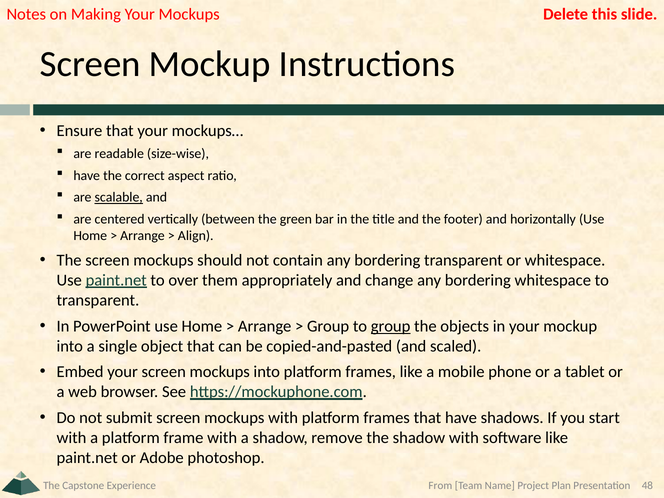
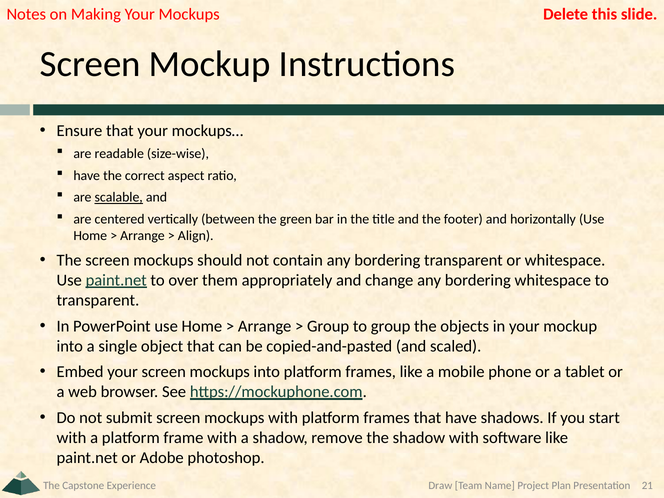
group underline: present -> none (391, 326)
From: From -> Draw (440, 485)
48: 48 -> 21 (647, 485)
